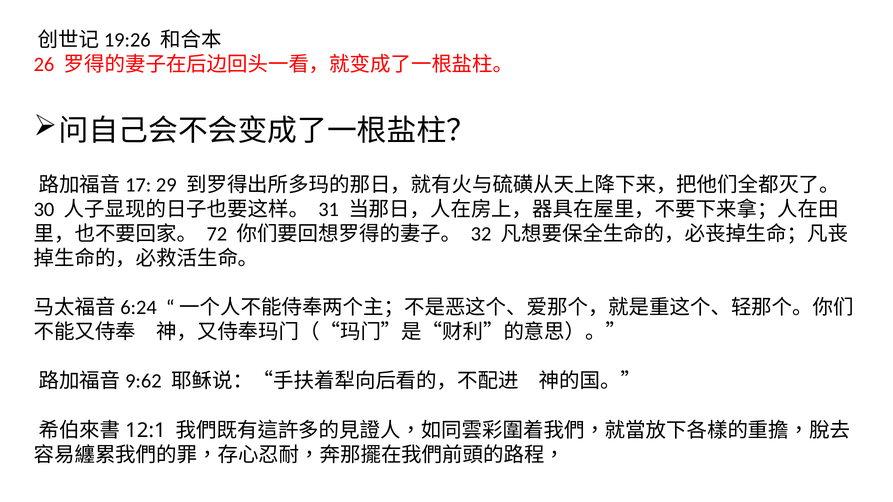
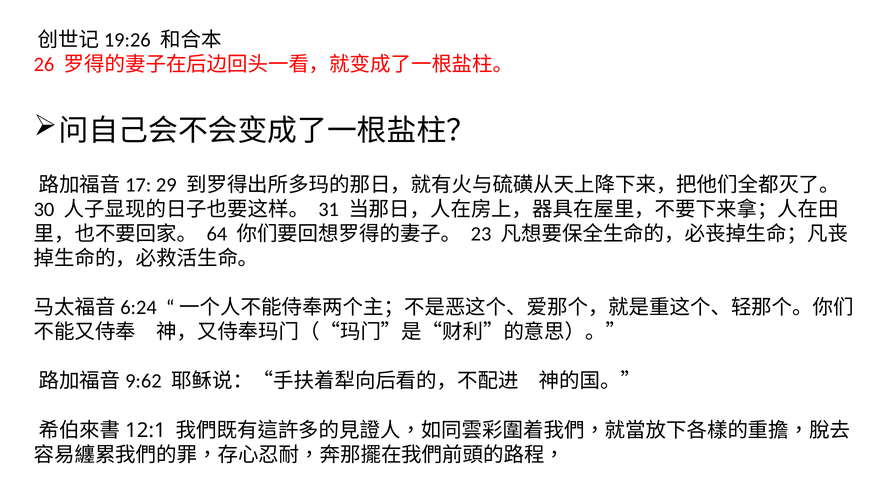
72: 72 -> 64 (217, 234)
32: 32 -> 23 (481, 234)
